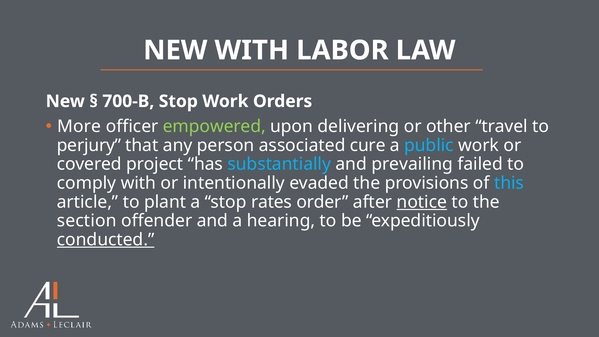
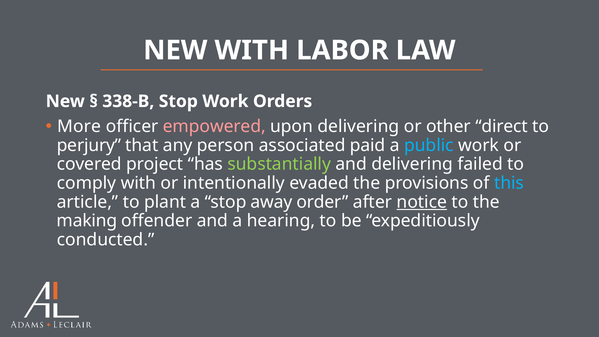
700-B: 700-B -> 338-B (128, 101)
empowered colour: light green -> pink (214, 126)
travel: travel -> direct (502, 126)
cure: cure -> paid (368, 145)
substantially colour: light blue -> light green (279, 164)
and prevailing: prevailing -> delivering (412, 164)
rates: rates -> away (272, 202)
section: section -> making (87, 221)
conducted underline: present -> none (106, 240)
